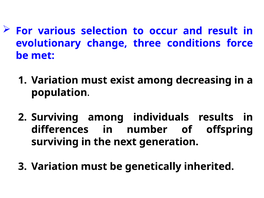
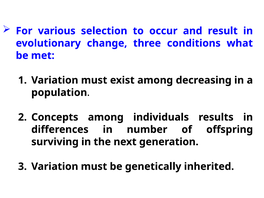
force: force -> what (240, 43)
Surviving: Surviving -> Concepts (55, 117)
